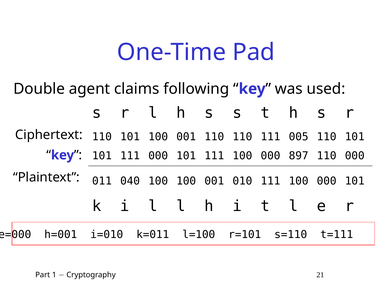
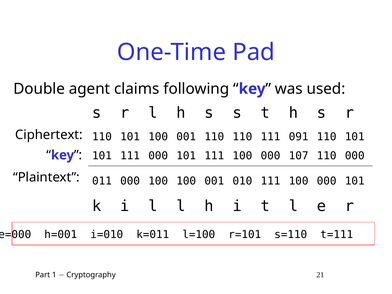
005: 005 -> 091 (299, 137)
897: 897 -> 107 (299, 156)
011 040: 040 -> 000 (130, 181)
